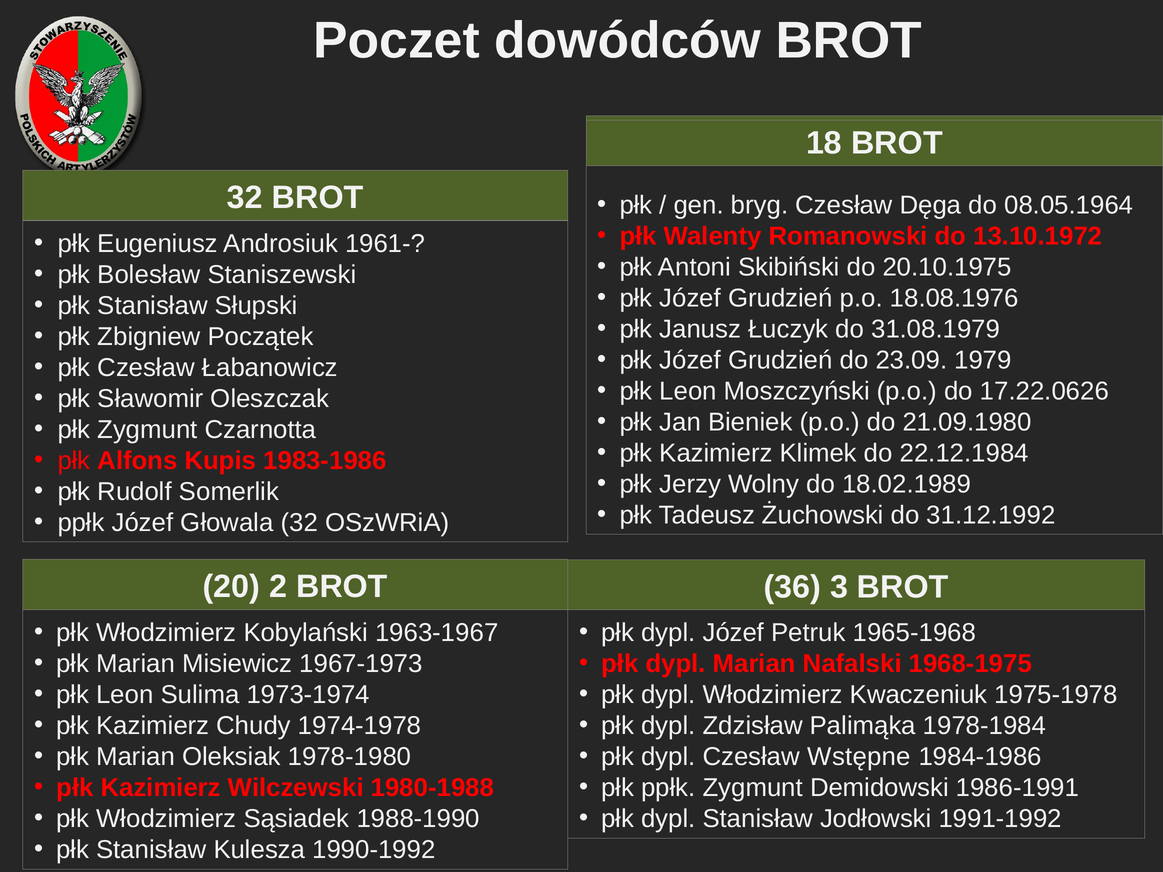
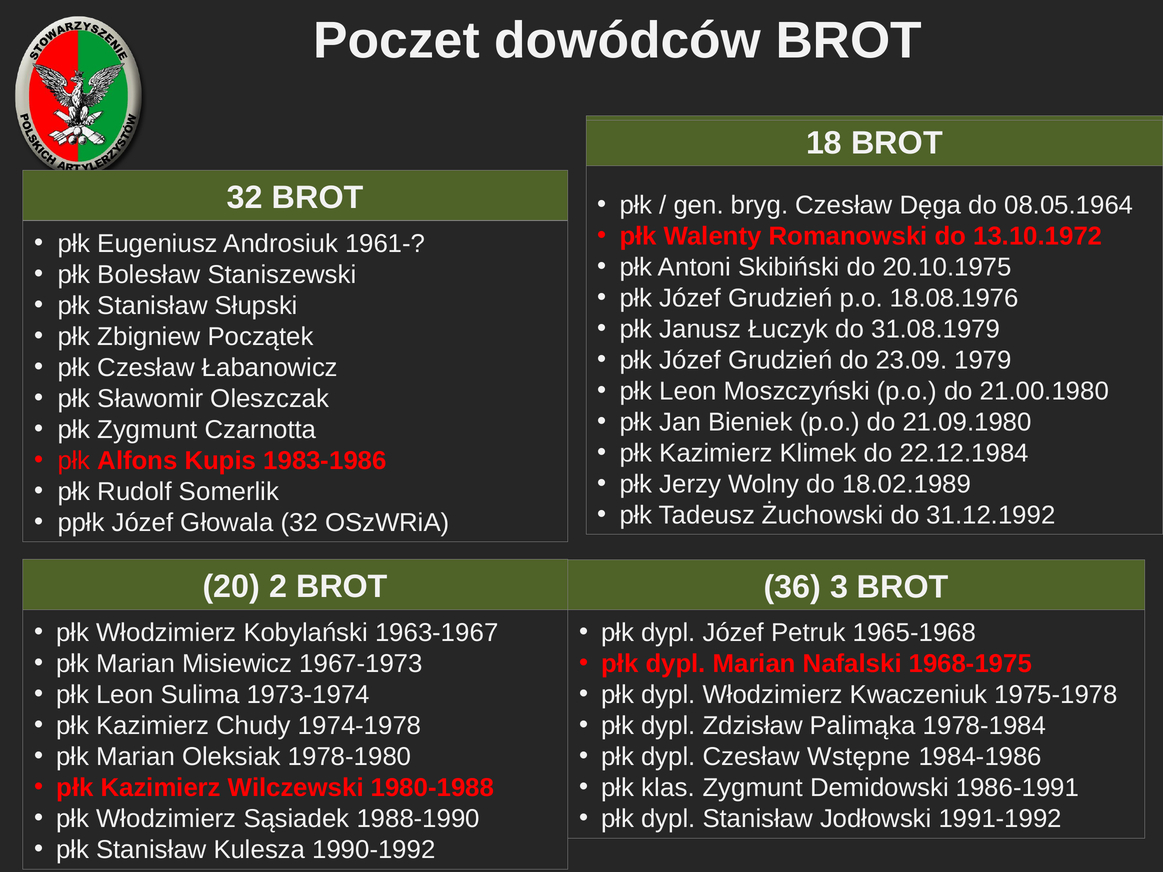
17.22.0626: 17.22.0626 -> 21.00.1980 (1044, 391)
płk ppłk: ppłk -> klas (668, 788)
